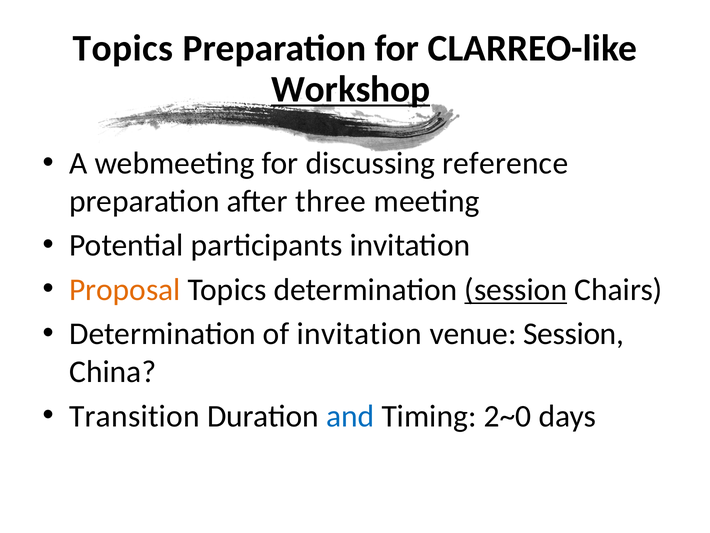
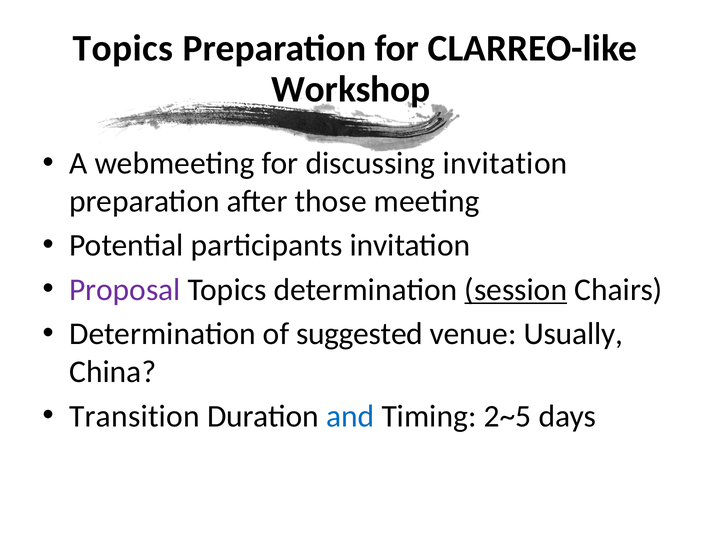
Workshop underline: present -> none (351, 89)
discussing reference: reference -> invitation (505, 163)
three: three -> those (331, 201)
Proposal colour: orange -> purple (125, 289)
of invitation: invitation -> suggested (360, 334)
venue Session: Session -> Usually (574, 334)
2~0: 2~0 -> 2~5 (508, 416)
